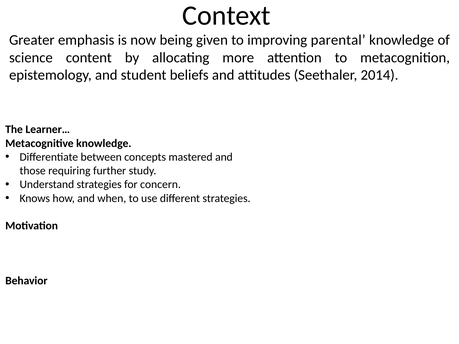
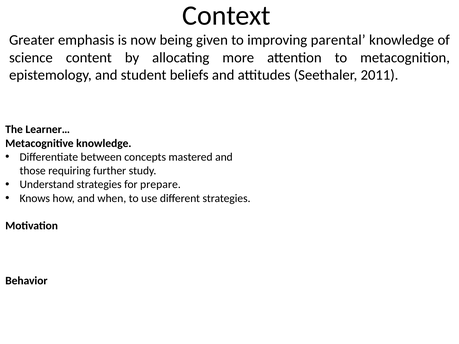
2014: 2014 -> 2011 (380, 75)
concern: concern -> prepare (160, 185)
